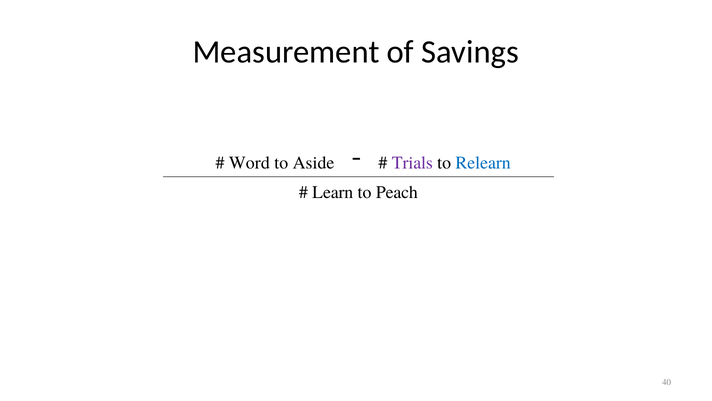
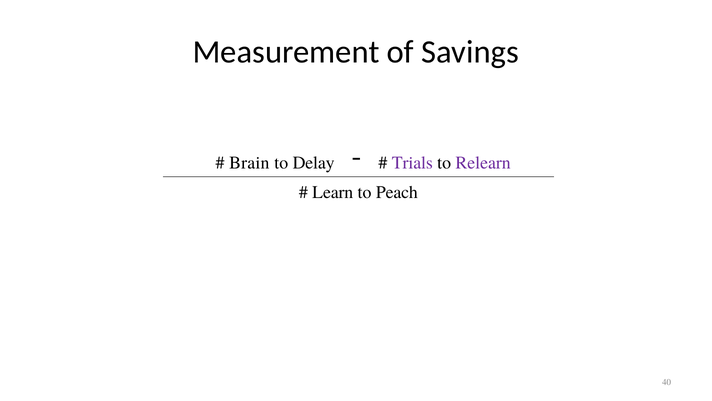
Word: Word -> Brain (249, 163)
Aside: Aside -> Delay (314, 163)
Relearn colour: blue -> purple (483, 163)
